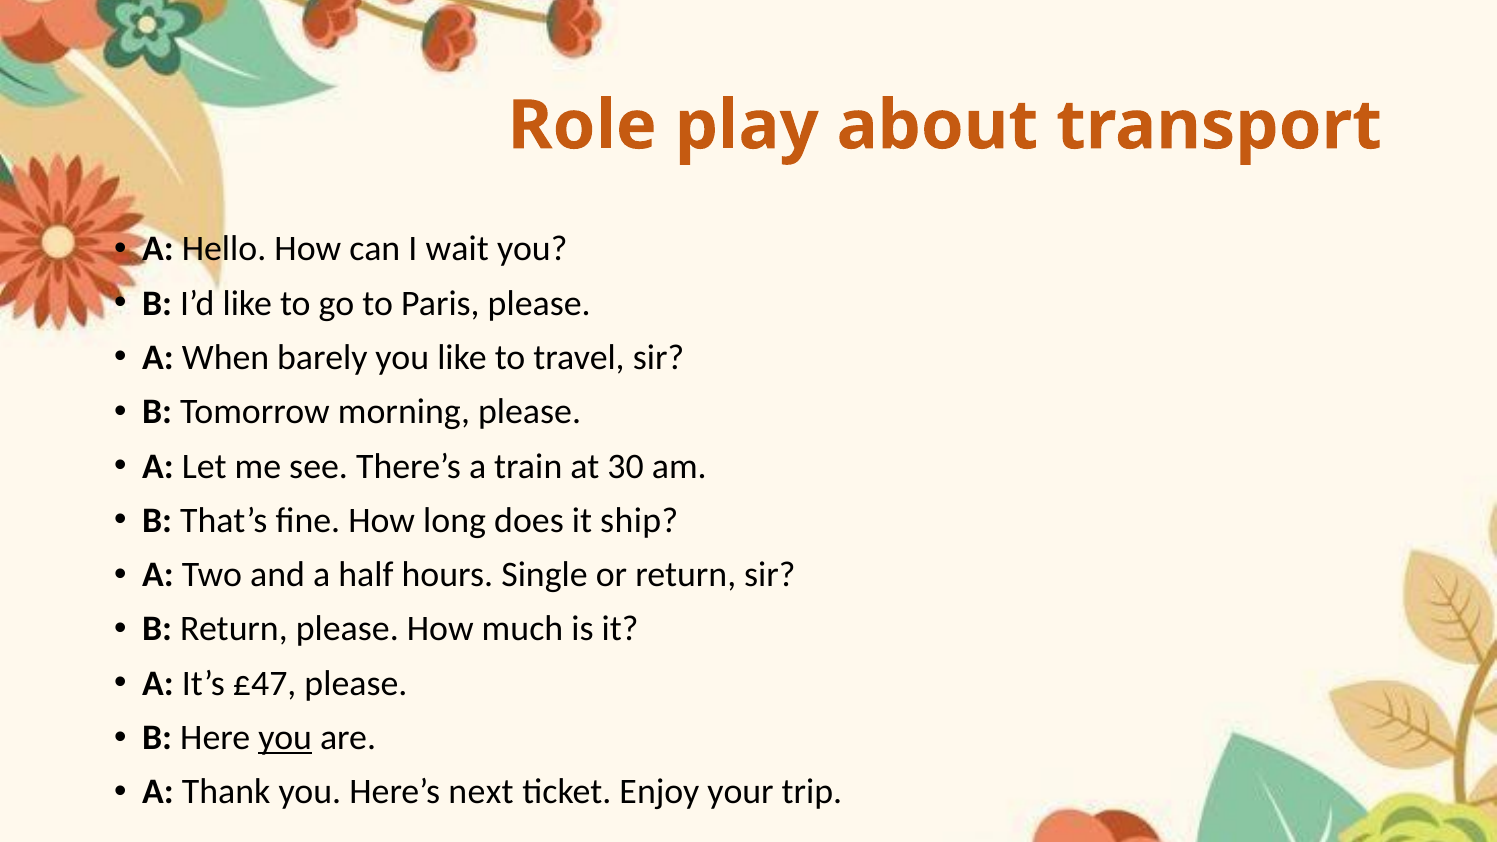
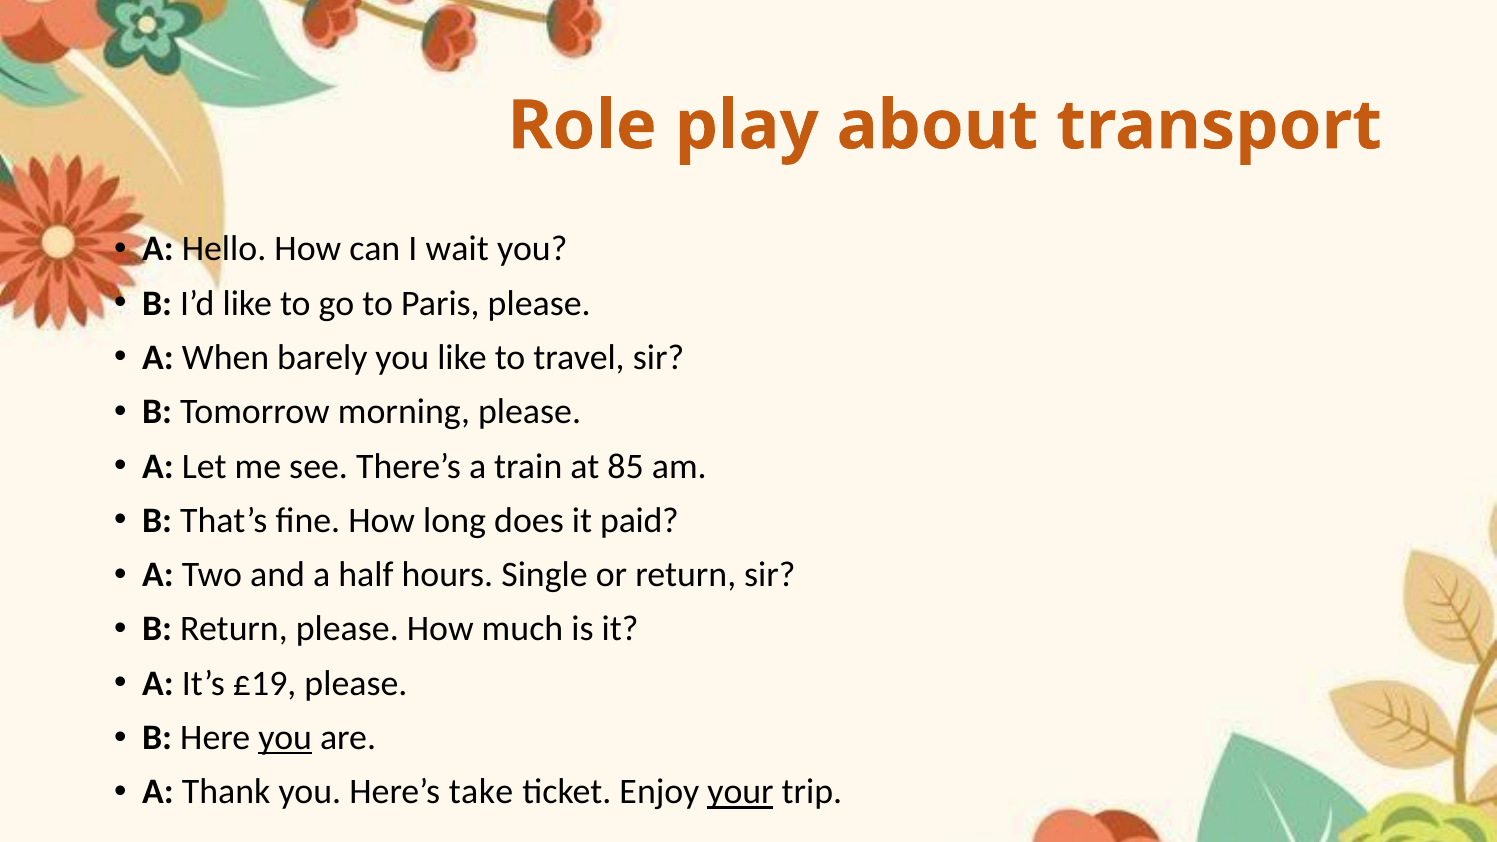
30: 30 -> 85 (626, 466)
ship: ship -> paid (640, 521)
£47: £47 -> £19 (265, 684)
next: next -> take (481, 792)
your underline: none -> present (740, 792)
